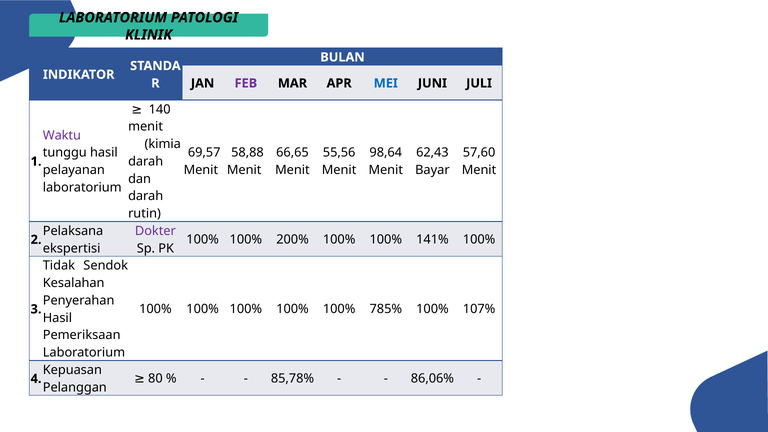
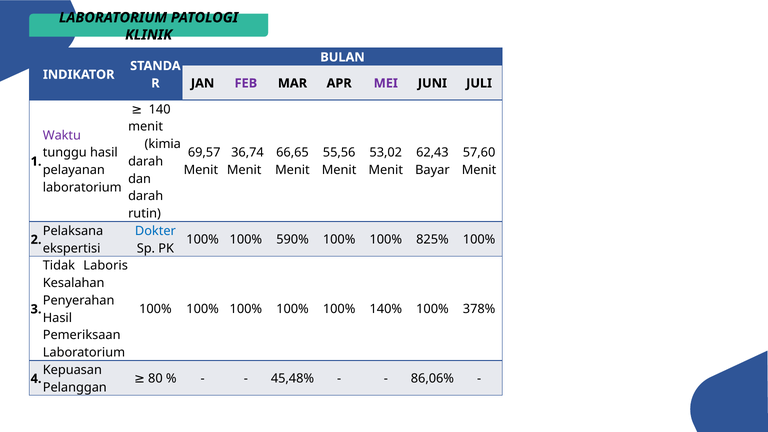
MEI colour: blue -> purple (386, 83)
58,88: 58,88 -> 36,74 (247, 153)
98,64: 98,64 -> 53,02 (386, 153)
Dokter colour: purple -> blue (155, 231)
200%: 200% -> 590% (293, 240)
141%: 141% -> 825% (432, 240)
Sendok: Sendok -> Laboris (106, 266)
785%: 785% -> 140% (386, 309)
107%: 107% -> 378% (479, 309)
85,78%: 85,78% -> 45,48% (292, 379)
